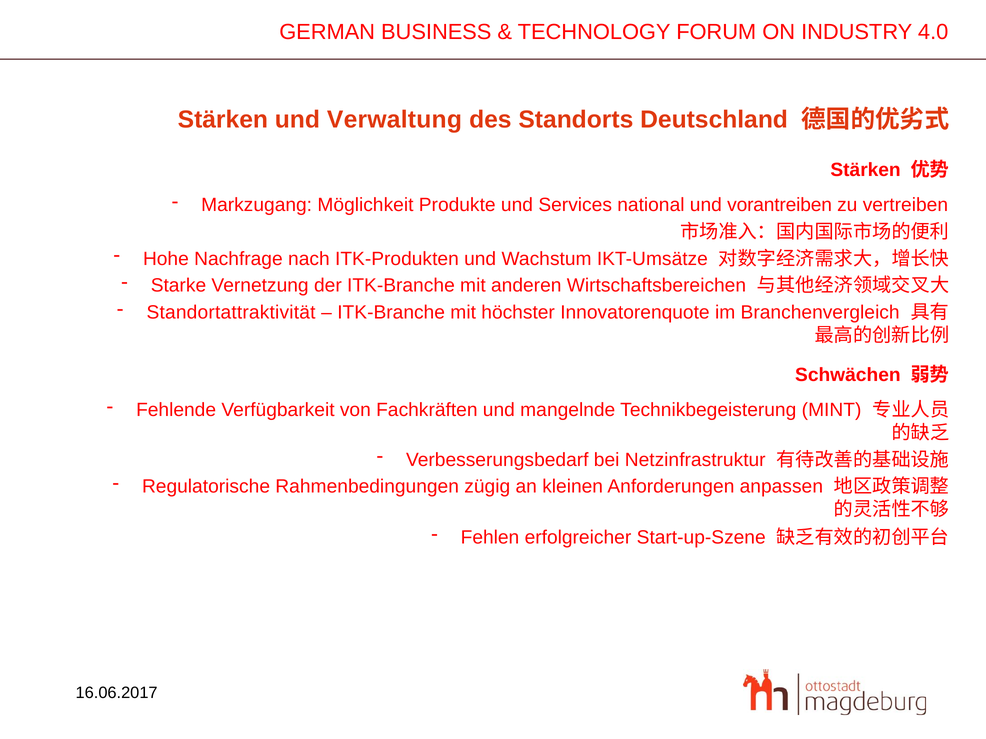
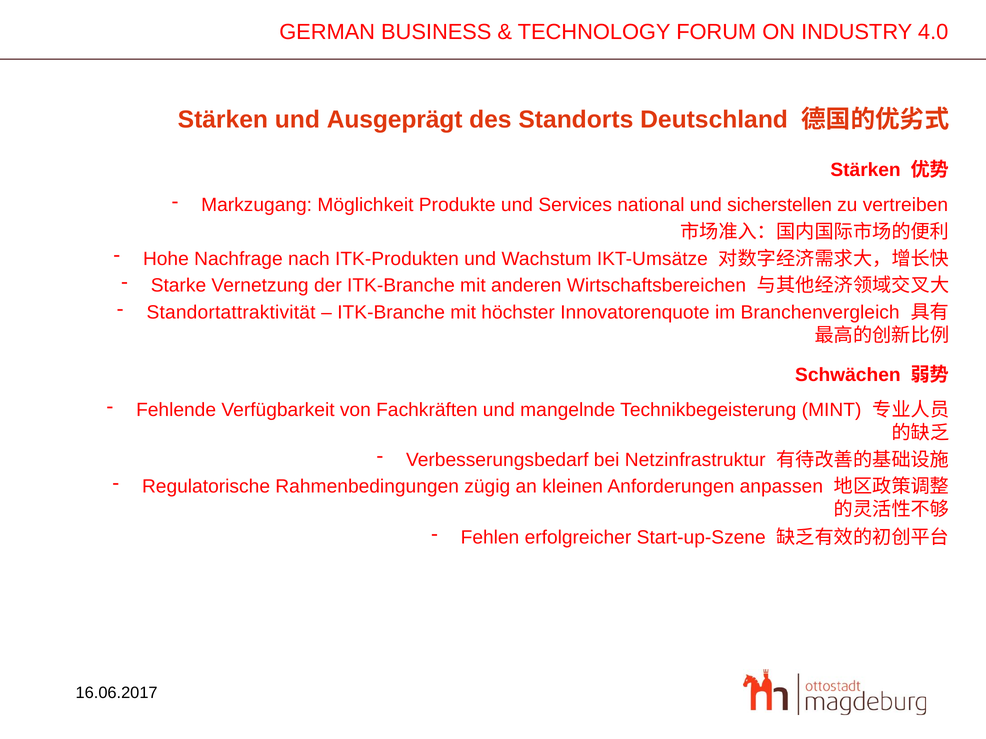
Verwaltung: Verwaltung -> Ausgeprägt (395, 120)
vorantreiben: vorantreiben -> sicherstellen (780, 205)
